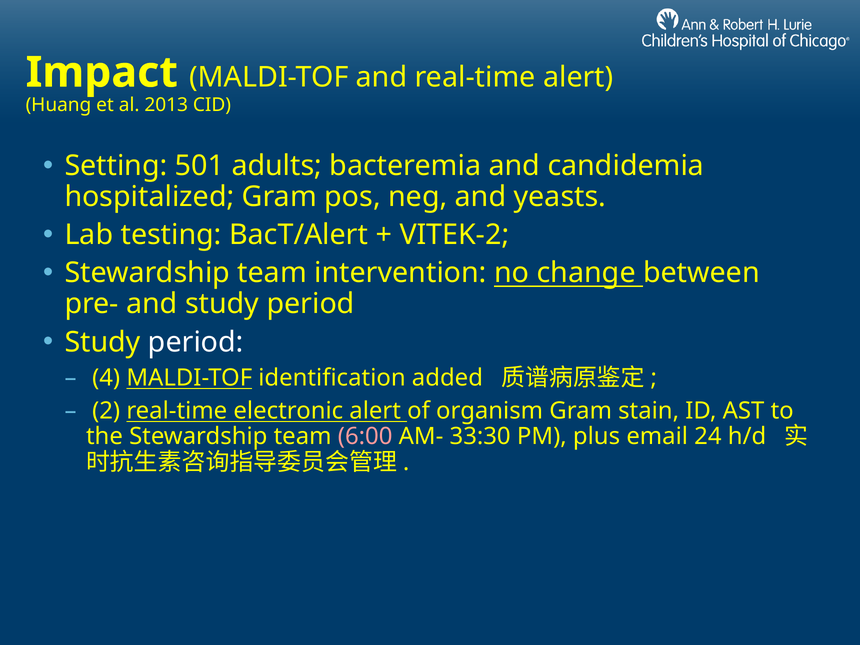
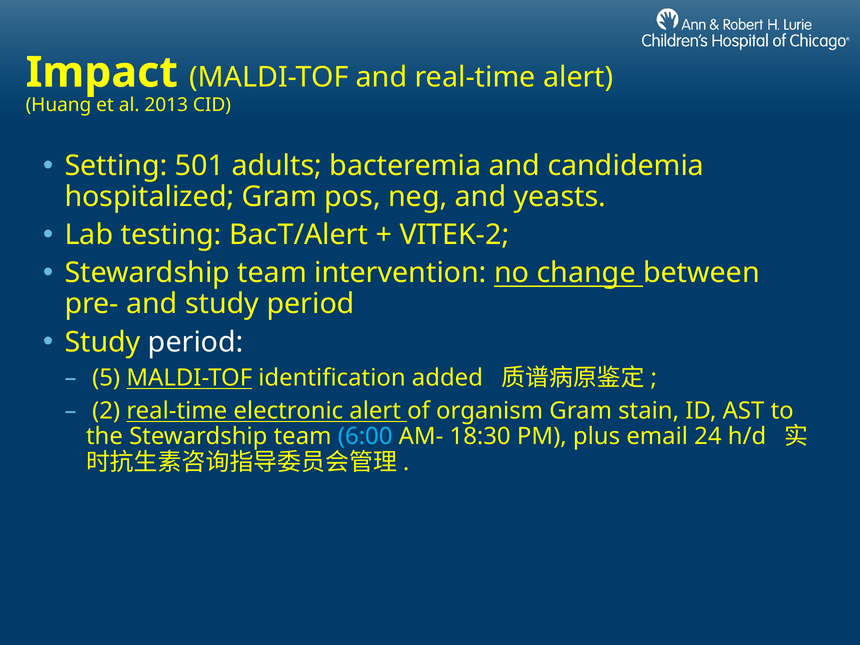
4: 4 -> 5 (106, 378)
6:00 colour: pink -> light blue (365, 437)
33:30: 33:30 -> 18:30 (480, 437)
